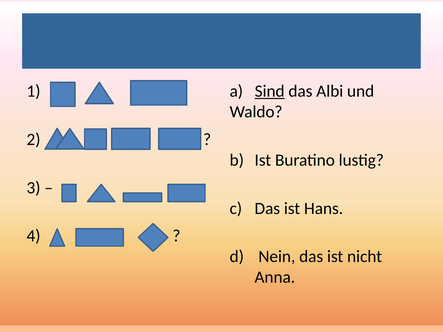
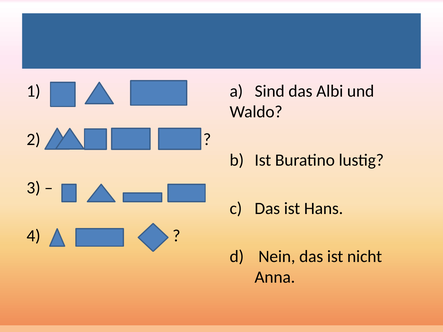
Sind underline: present -> none (270, 91)
